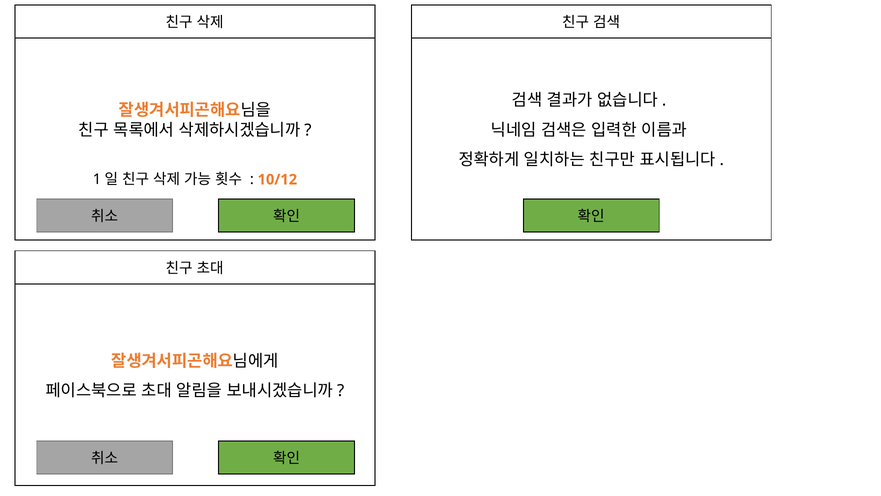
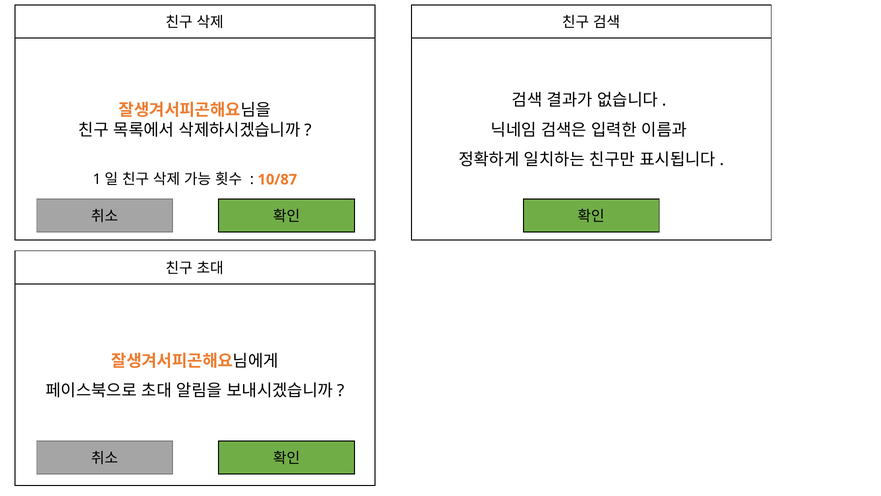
10/12: 10/12 -> 10/87 (277, 179)
